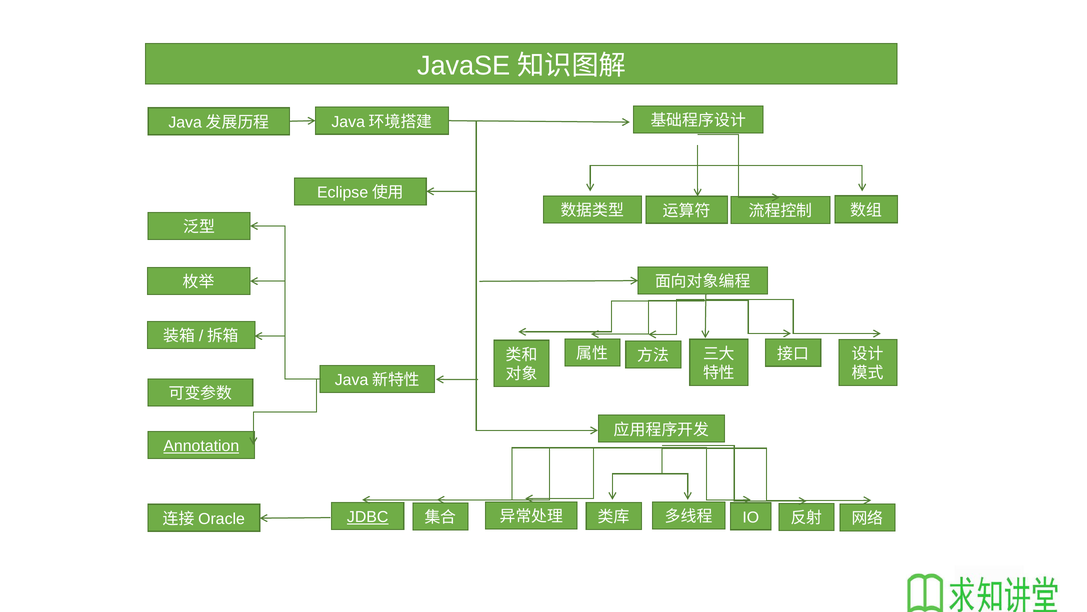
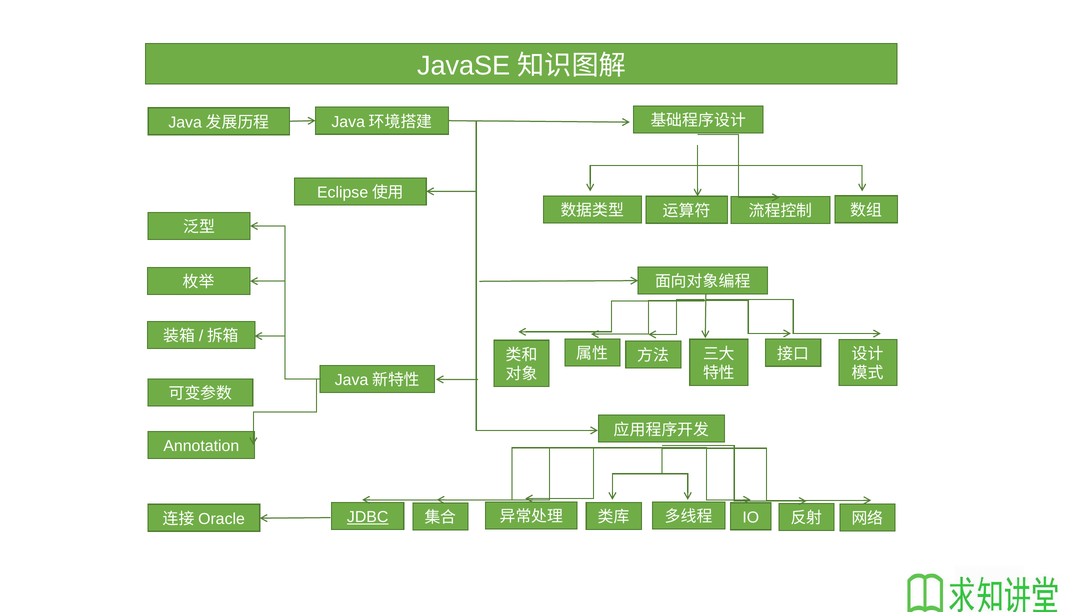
Annotation underline: present -> none (201, 446)
